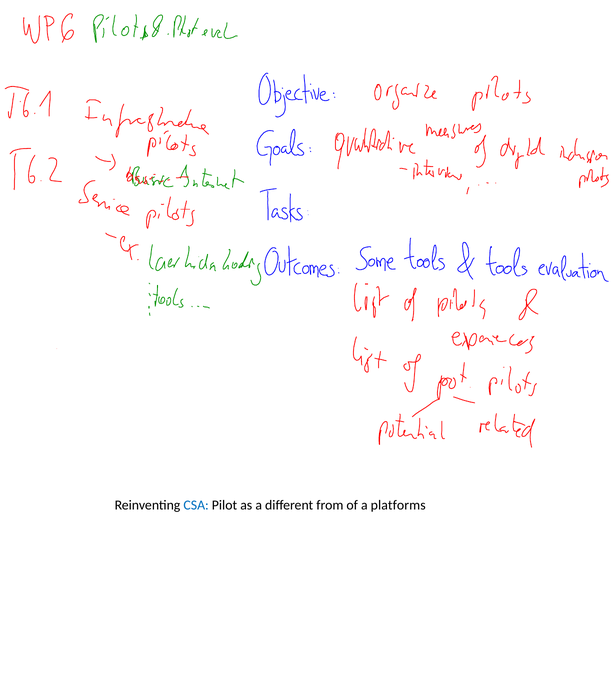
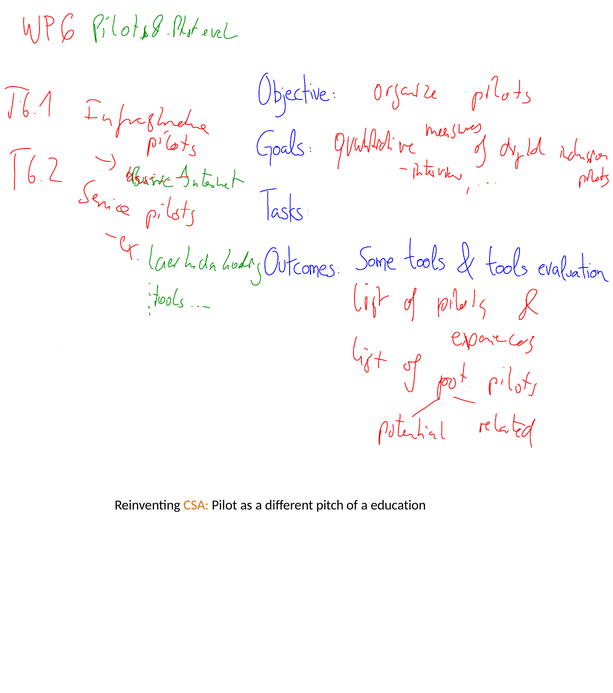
CSA colour: blue -> orange (196, 506)
from: from -> pitch (330, 506)
platforms: platforms -> education (398, 506)
